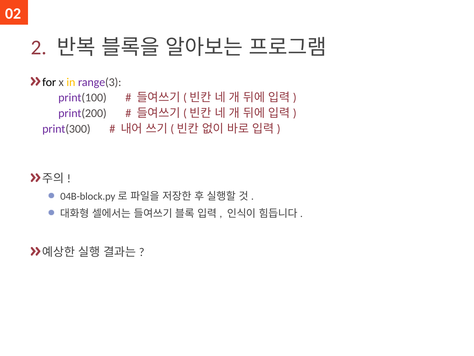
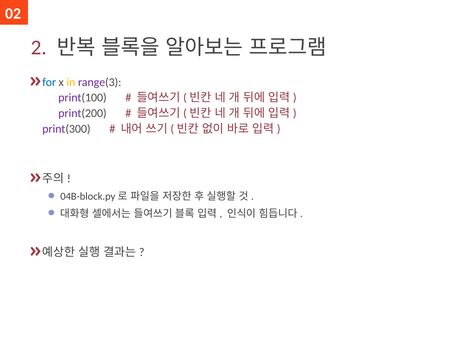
for colour: black -> blue (49, 82)
